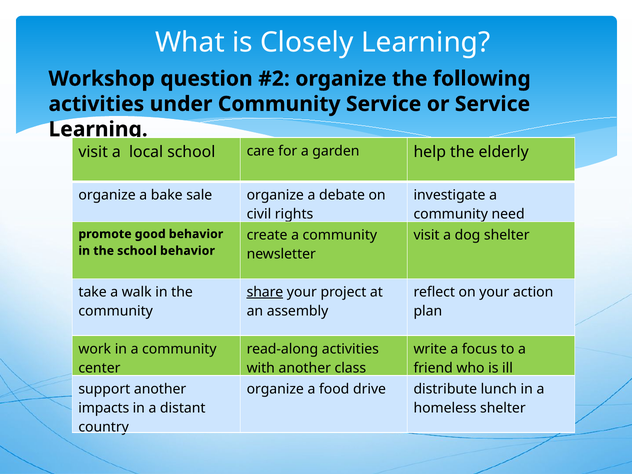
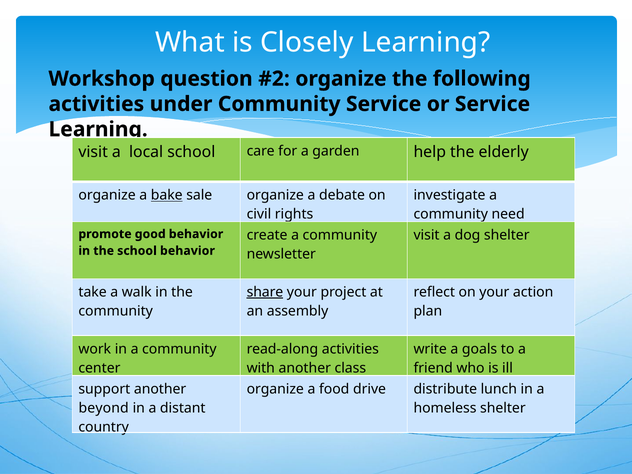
bake underline: none -> present (167, 195)
focus: focus -> goals (480, 349)
impacts: impacts -> beyond (104, 408)
